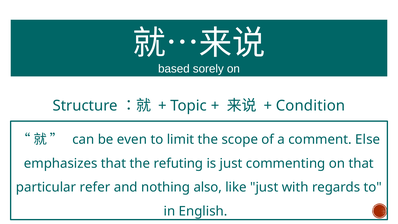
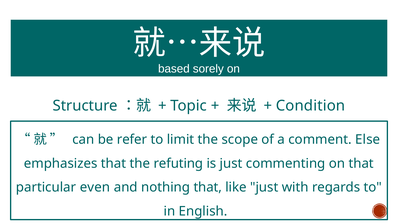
even: even -> refer (132, 139)
refer: refer -> even (95, 187)
nothing also: also -> that (208, 187)
